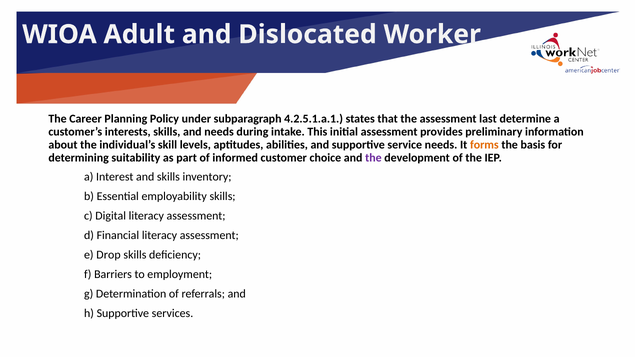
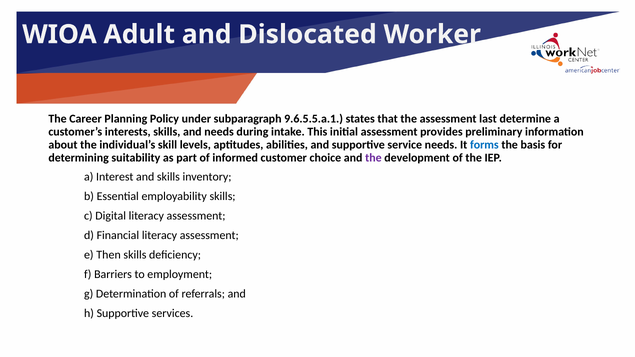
4.2.5.1.a.1: 4.2.5.1.a.1 -> 9.6.5.5.a.1 (314, 119)
forms colour: orange -> blue (484, 145)
Drop: Drop -> Then (109, 255)
